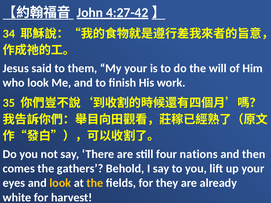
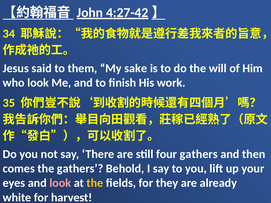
My your: your -> sake (136, 68)
four nations: nations -> gathers (199, 154)
look colour: yellow -> pink (60, 183)
